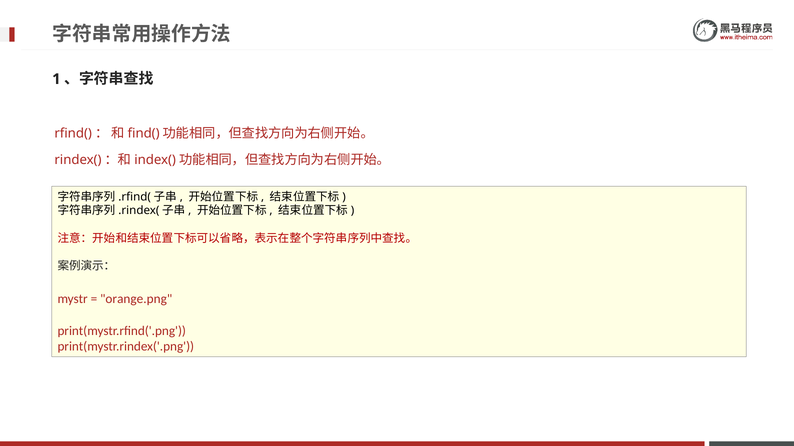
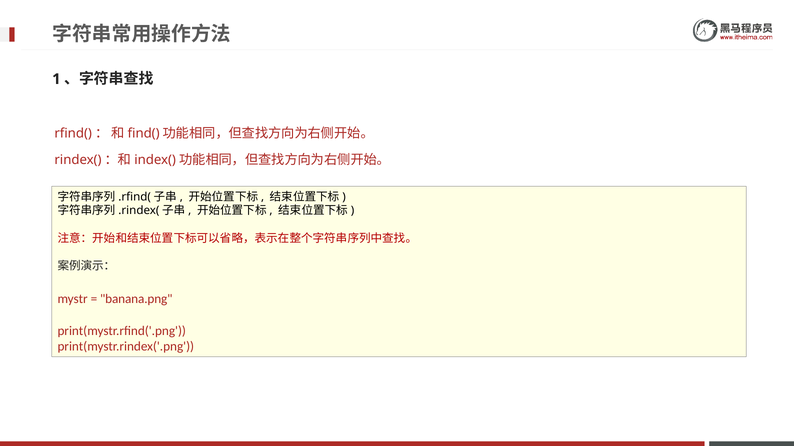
orange.png: orange.png -> banana.png (136, 299)
